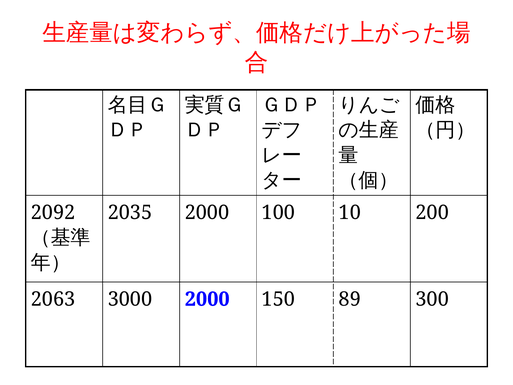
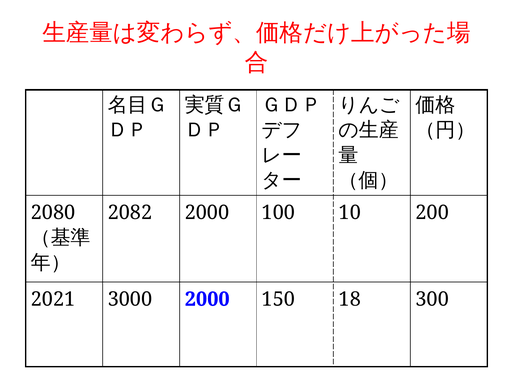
2092: 2092 -> 2080 (53, 212)
2035: 2035 -> 2082 (130, 212)
2063: 2063 -> 2021 (53, 299)
89: 89 -> 18 (350, 299)
